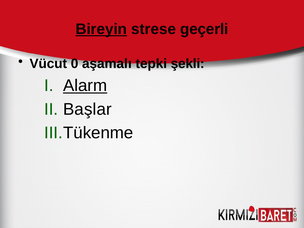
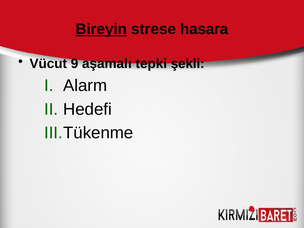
geçerli: geçerli -> hasara (204, 29)
0: 0 -> 9 (75, 64)
Alarm underline: present -> none (85, 86)
Başlar: Başlar -> Hedefi (87, 109)
